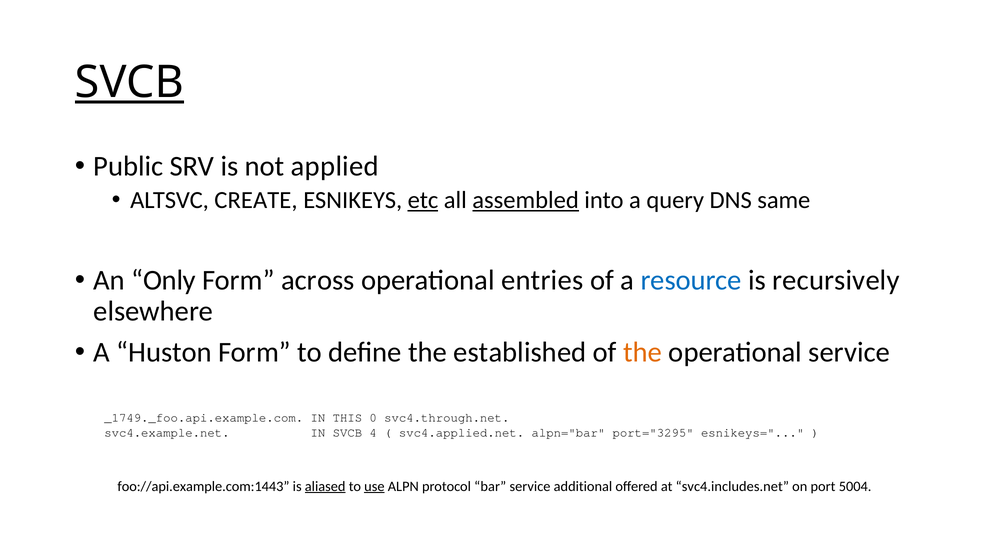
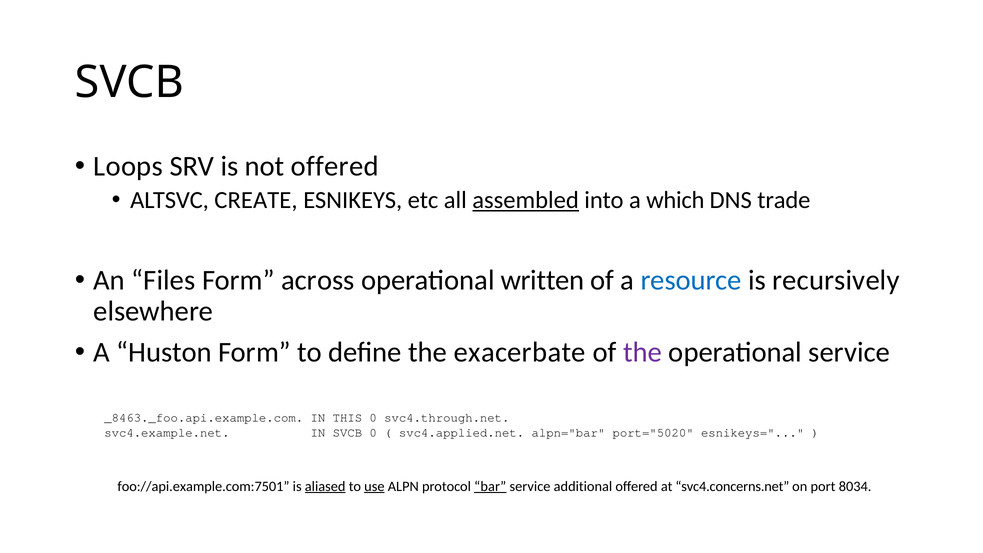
SVCB underline: present -> none (129, 83)
Public: Public -> Loops (128, 166)
not applied: applied -> offered (335, 166)
etc underline: present -> none (423, 200)
query: query -> which (675, 200)
same: same -> trade (784, 200)
Only: Only -> Files (163, 280)
entries: entries -> written (542, 280)
established: established -> exacerbate (520, 352)
the colour: orange -> purple (643, 352)
_1749._foo.api.example.com: _1749._foo.api.example.com -> _8463._foo.api.example.com (204, 418)
SVCB 4: 4 -> 0 (373, 432)
port="3295: port="3295 -> port="5020 (653, 432)
foo://api.example.com:1443: foo://api.example.com:1443 -> foo://api.example.com:7501 (203, 486)
bar underline: none -> present (490, 486)
svc4.includes.net: svc4.includes.net -> svc4.concerns.net (732, 486)
5004: 5004 -> 8034 (855, 486)
